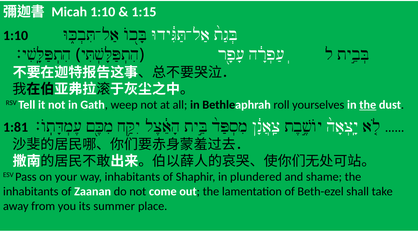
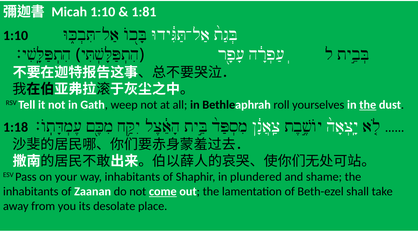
1:15: 1:15 -> 1:81 (144, 12)
1:81: 1:81 -> 1:18 (16, 127)
come underline: none -> present (163, 192)
summer: summer -> desolate (114, 206)
